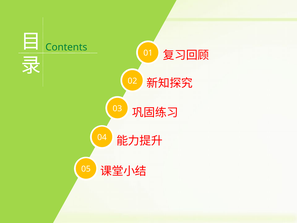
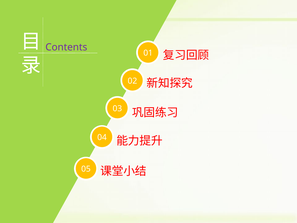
Contents colour: green -> purple (66, 47)
